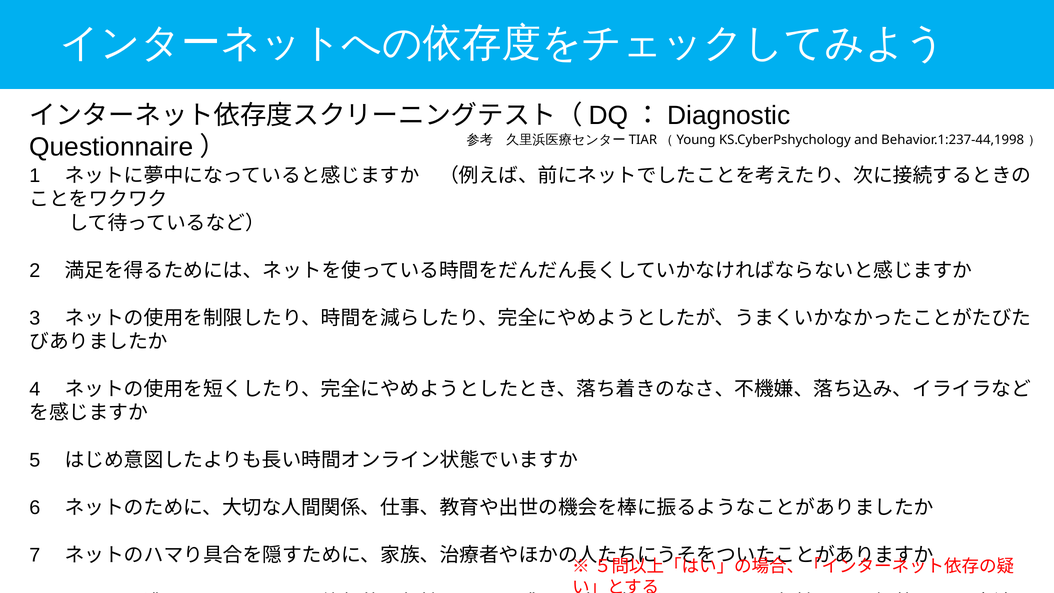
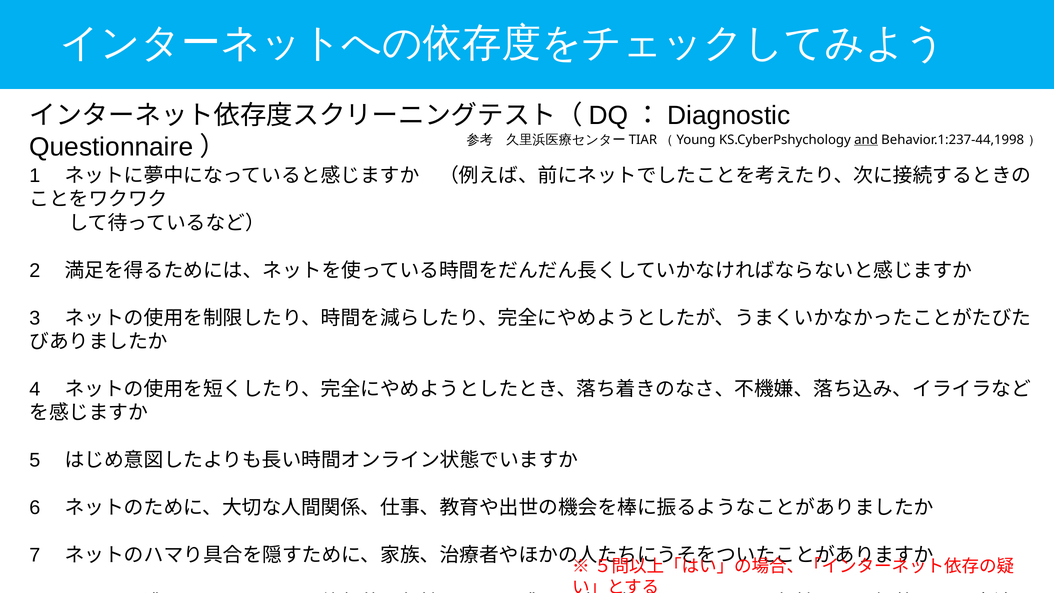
and underline: none -> present (866, 140)
